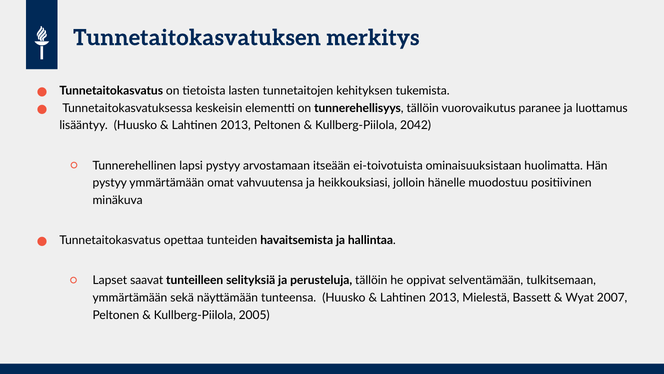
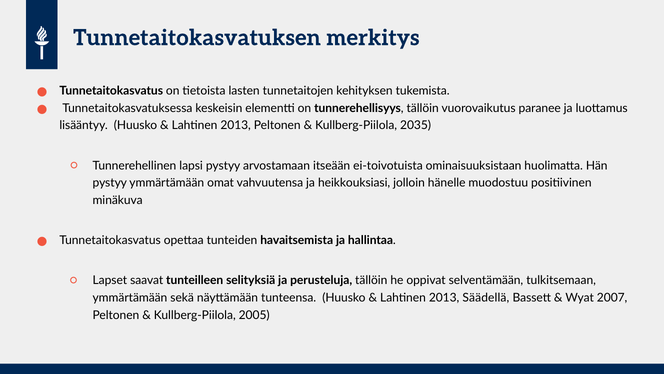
2042: 2042 -> 2035 (416, 125)
Mielestä: Mielestä -> Säädellä (486, 297)
